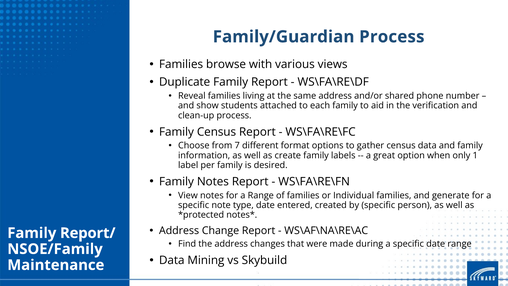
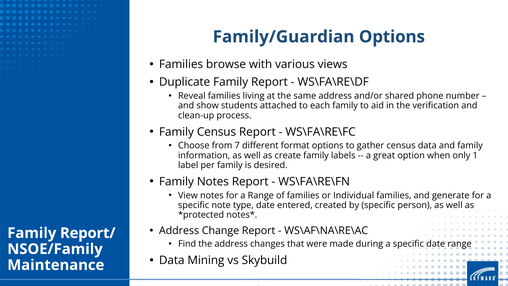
Family/Guardian Process: Process -> Options (392, 37)
